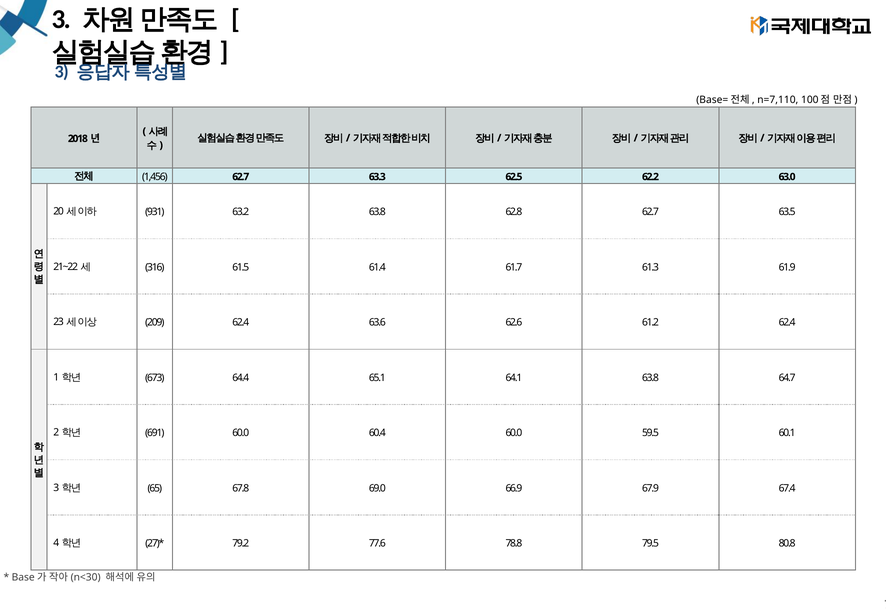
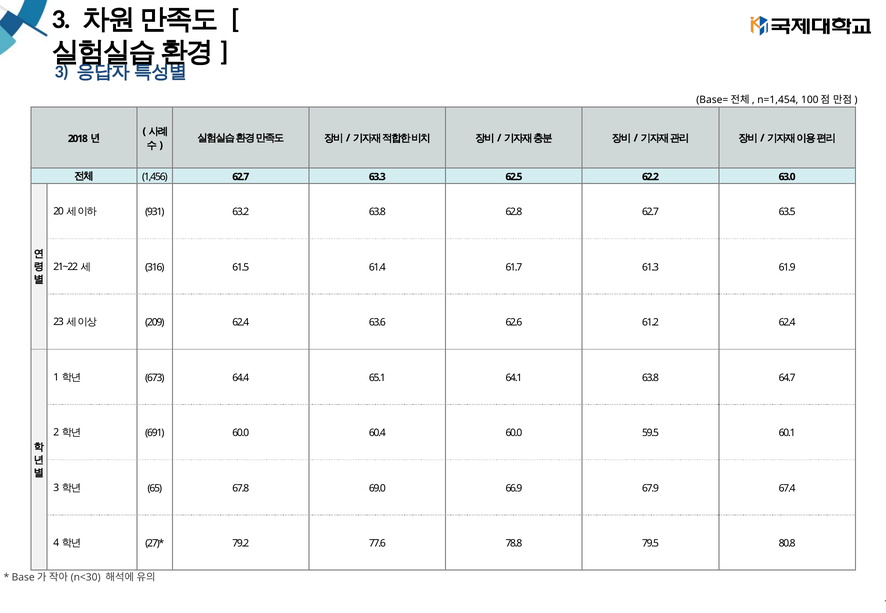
n=7,110: n=7,110 -> n=1,454 (778, 100)
